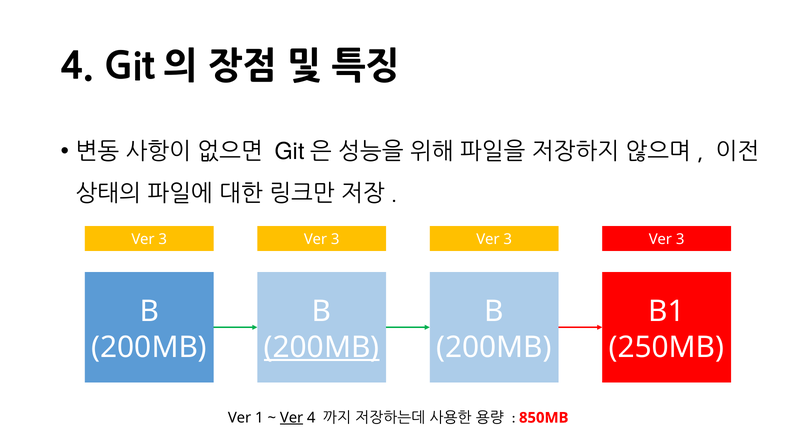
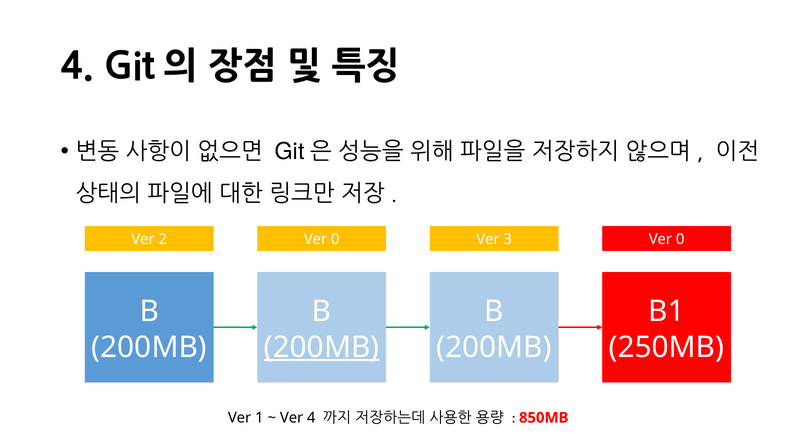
3: 3 -> 2 (163, 239)
3: 3 -> 0 (335, 239)
3: 3 -> 0 (680, 239)
Ver underline: present -> none (292, 418)
